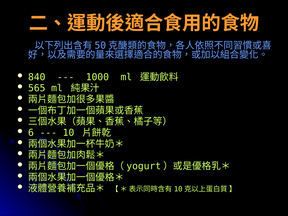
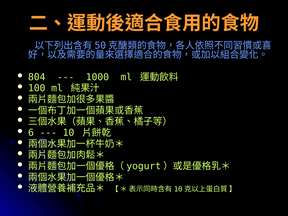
840: 840 -> 804 (37, 77)
565: 565 -> 100 (37, 88)
